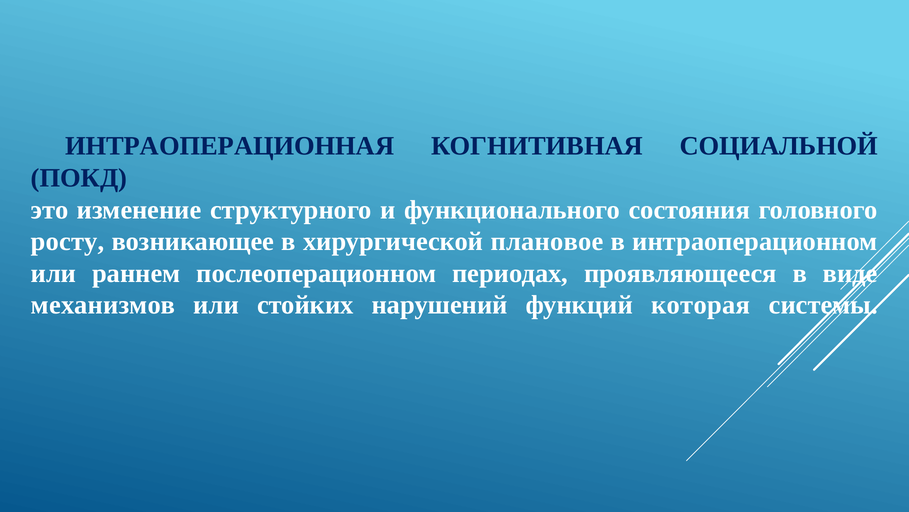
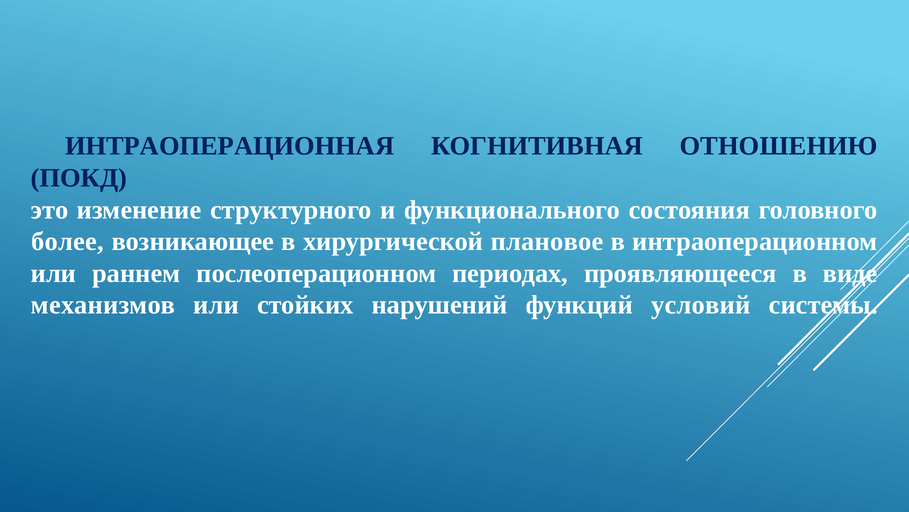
СОЦИАЛЬНОЙ: СОЦИАЛЬНОЙ -> ОТНОШЕНИЮ (779, 146)
росту: росту -> более (68, 241)
которая: которая -> условий (701, 305)
